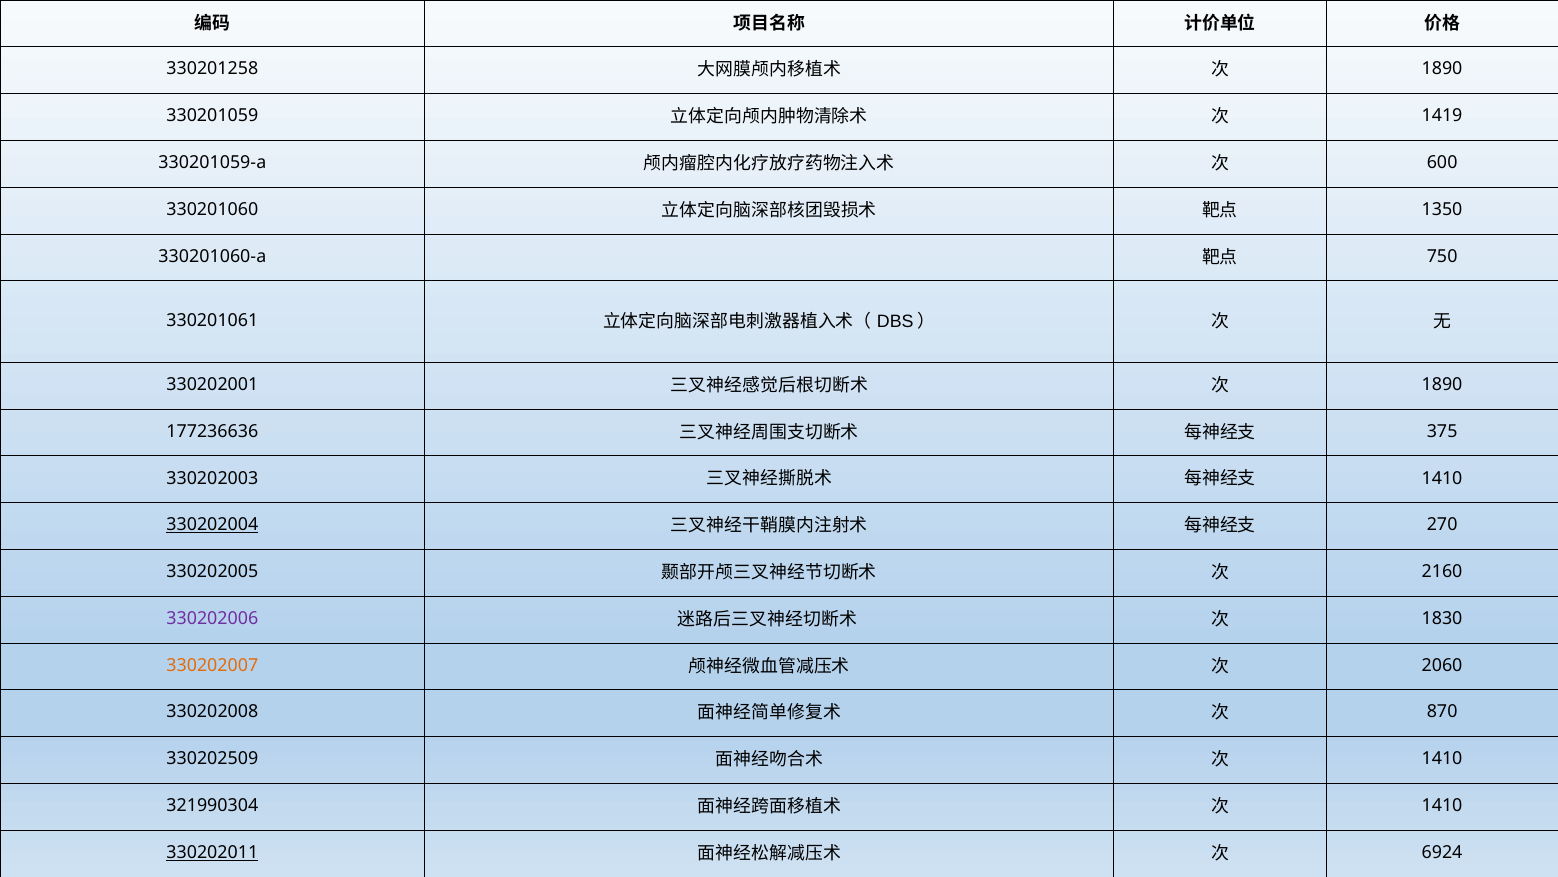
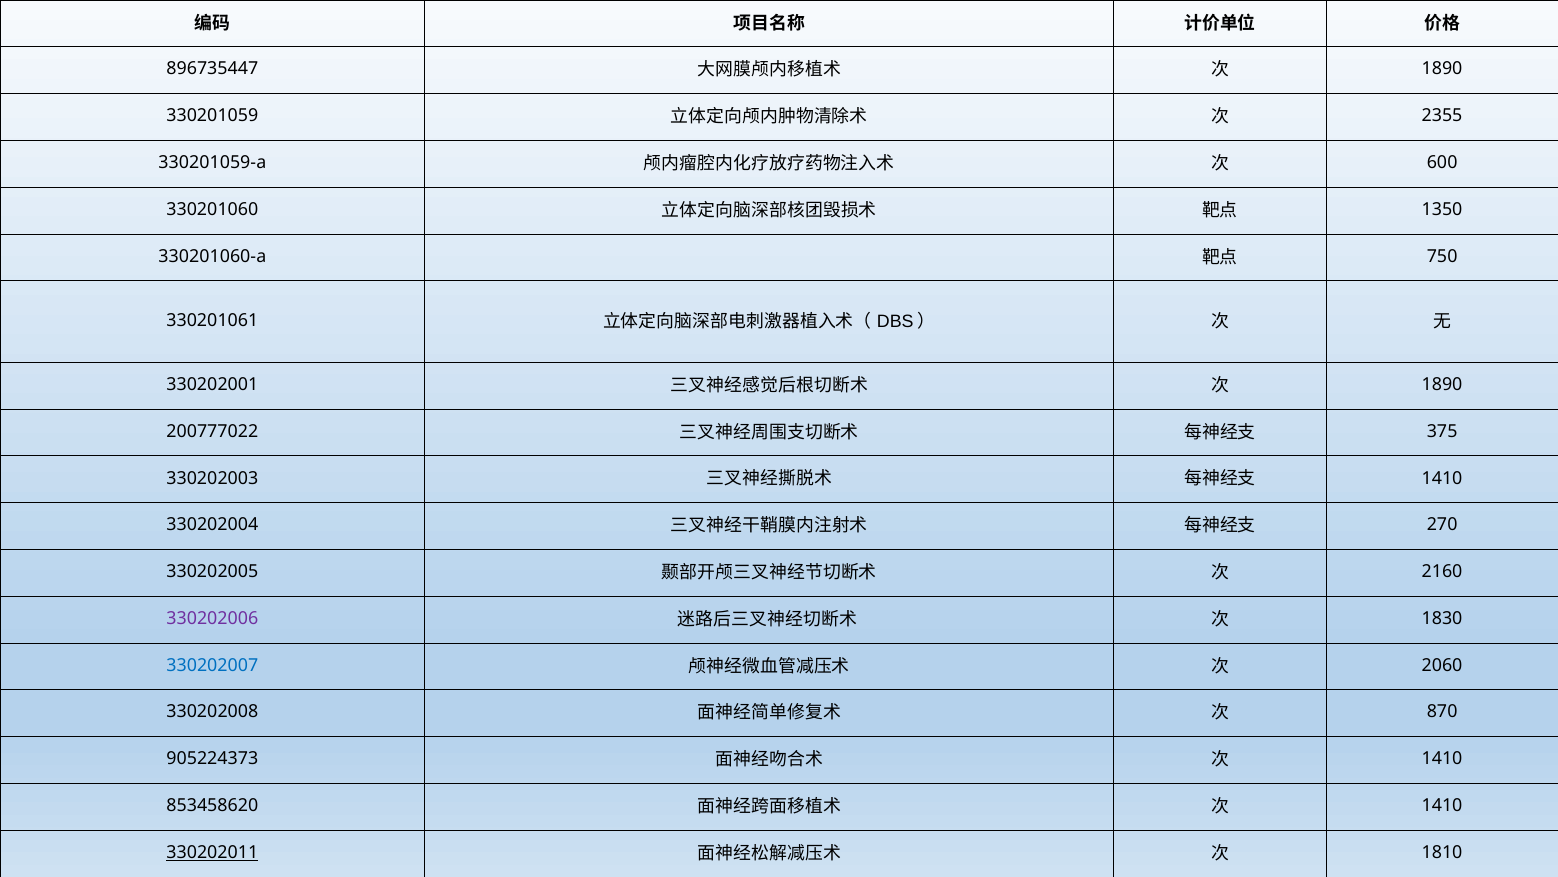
330201258: 330201258 -> 896735447 (212, 69)
1419: 1419 -> 2355 (1442, 116)
177236636: 177236636 -> 200777022 (212, 431)
330202004 underline: present -> none (212, 525)
330202007 colour: orange -> blue (212, 665)
330202509: 330202509 -> 905224373 (212, 758)
321990304: 321990304 -> 853458620 (212, 805)
6924: 6924 -> 1810 (1442, 852)
